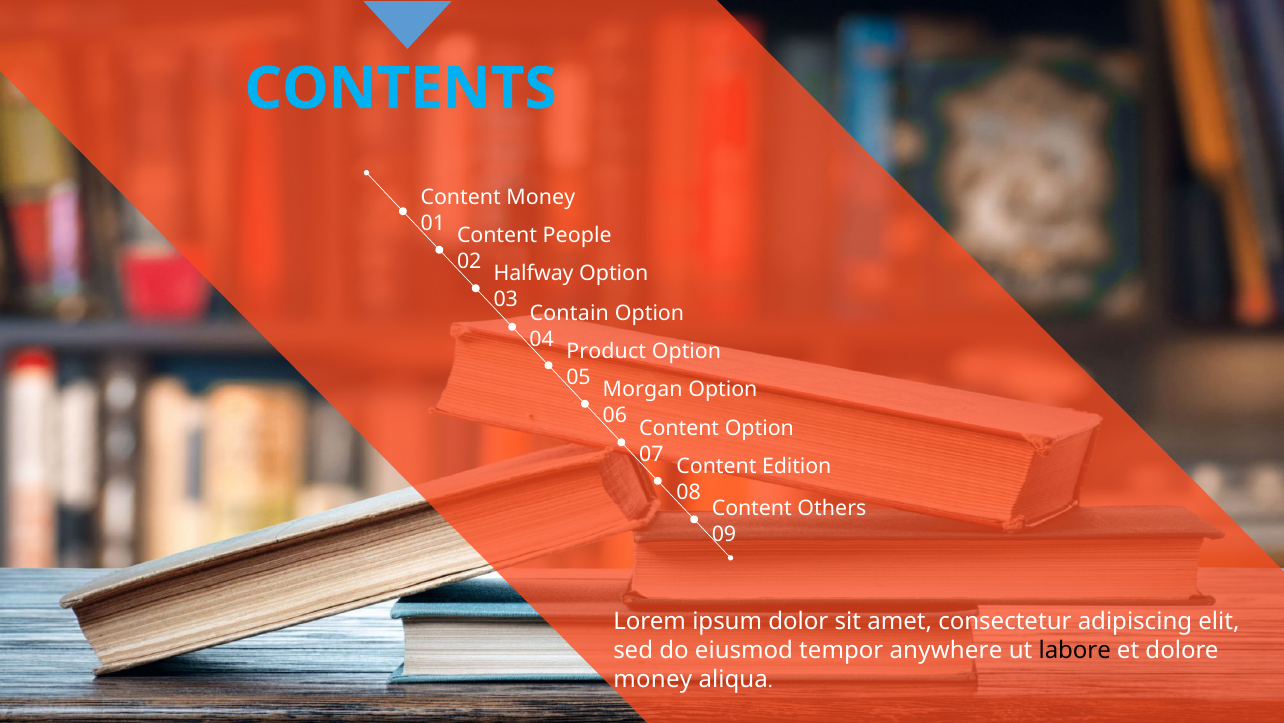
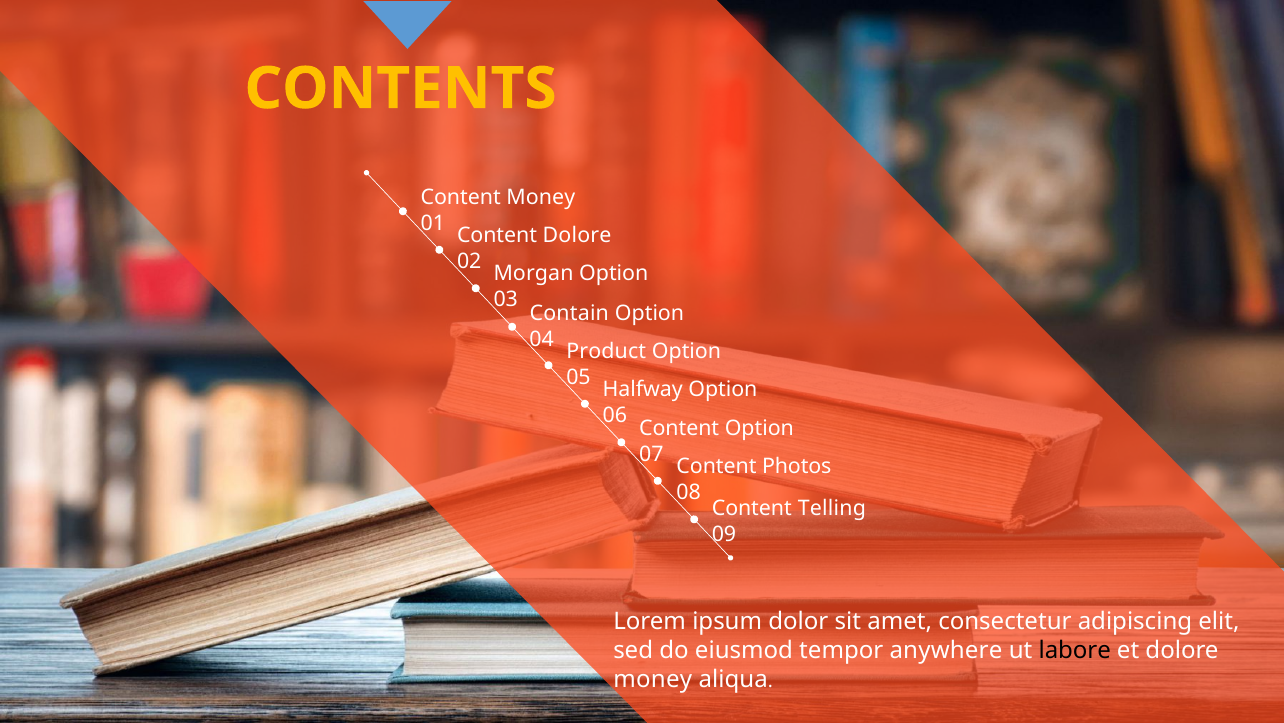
CONTENTS colour: light blue -> yellow (401, 89)
Content People: People -> Dolore (577, 235)
Halfway: Halfway -> Morgan (533, 274)
Morgan: Morgan -> Halfway (643, 389)
Edition: Edition -> Photos (797, 466)
Others: Others -> Telling (832, 508)
